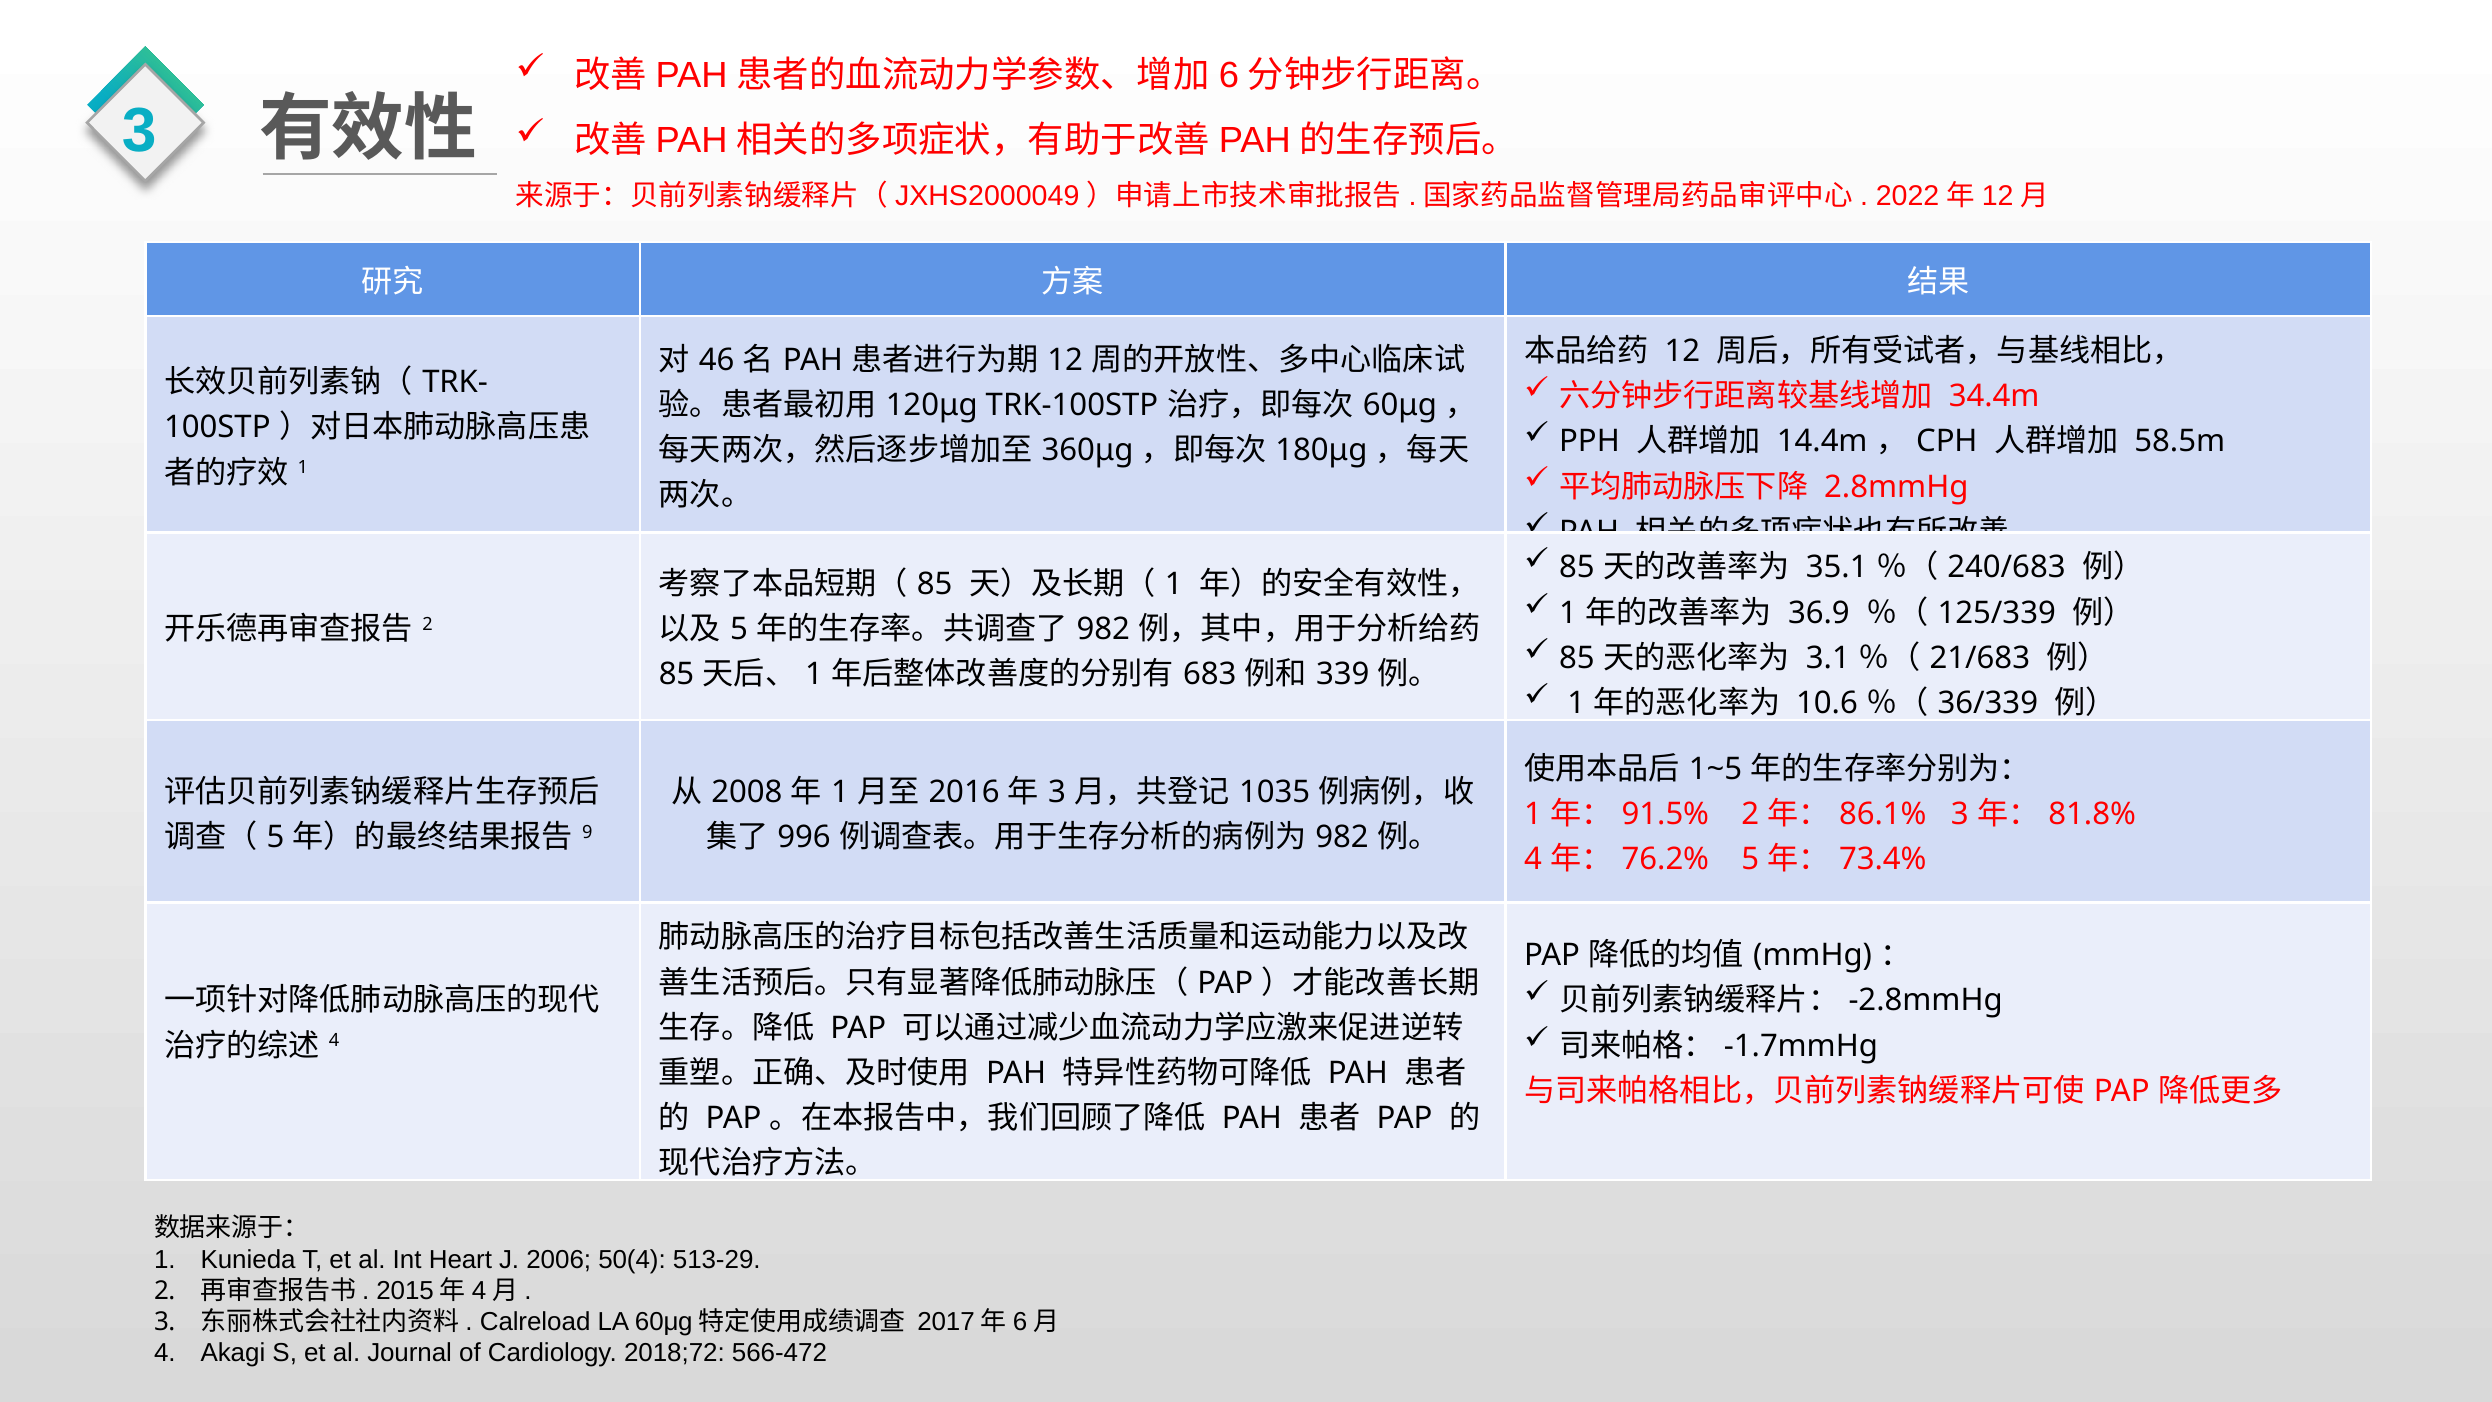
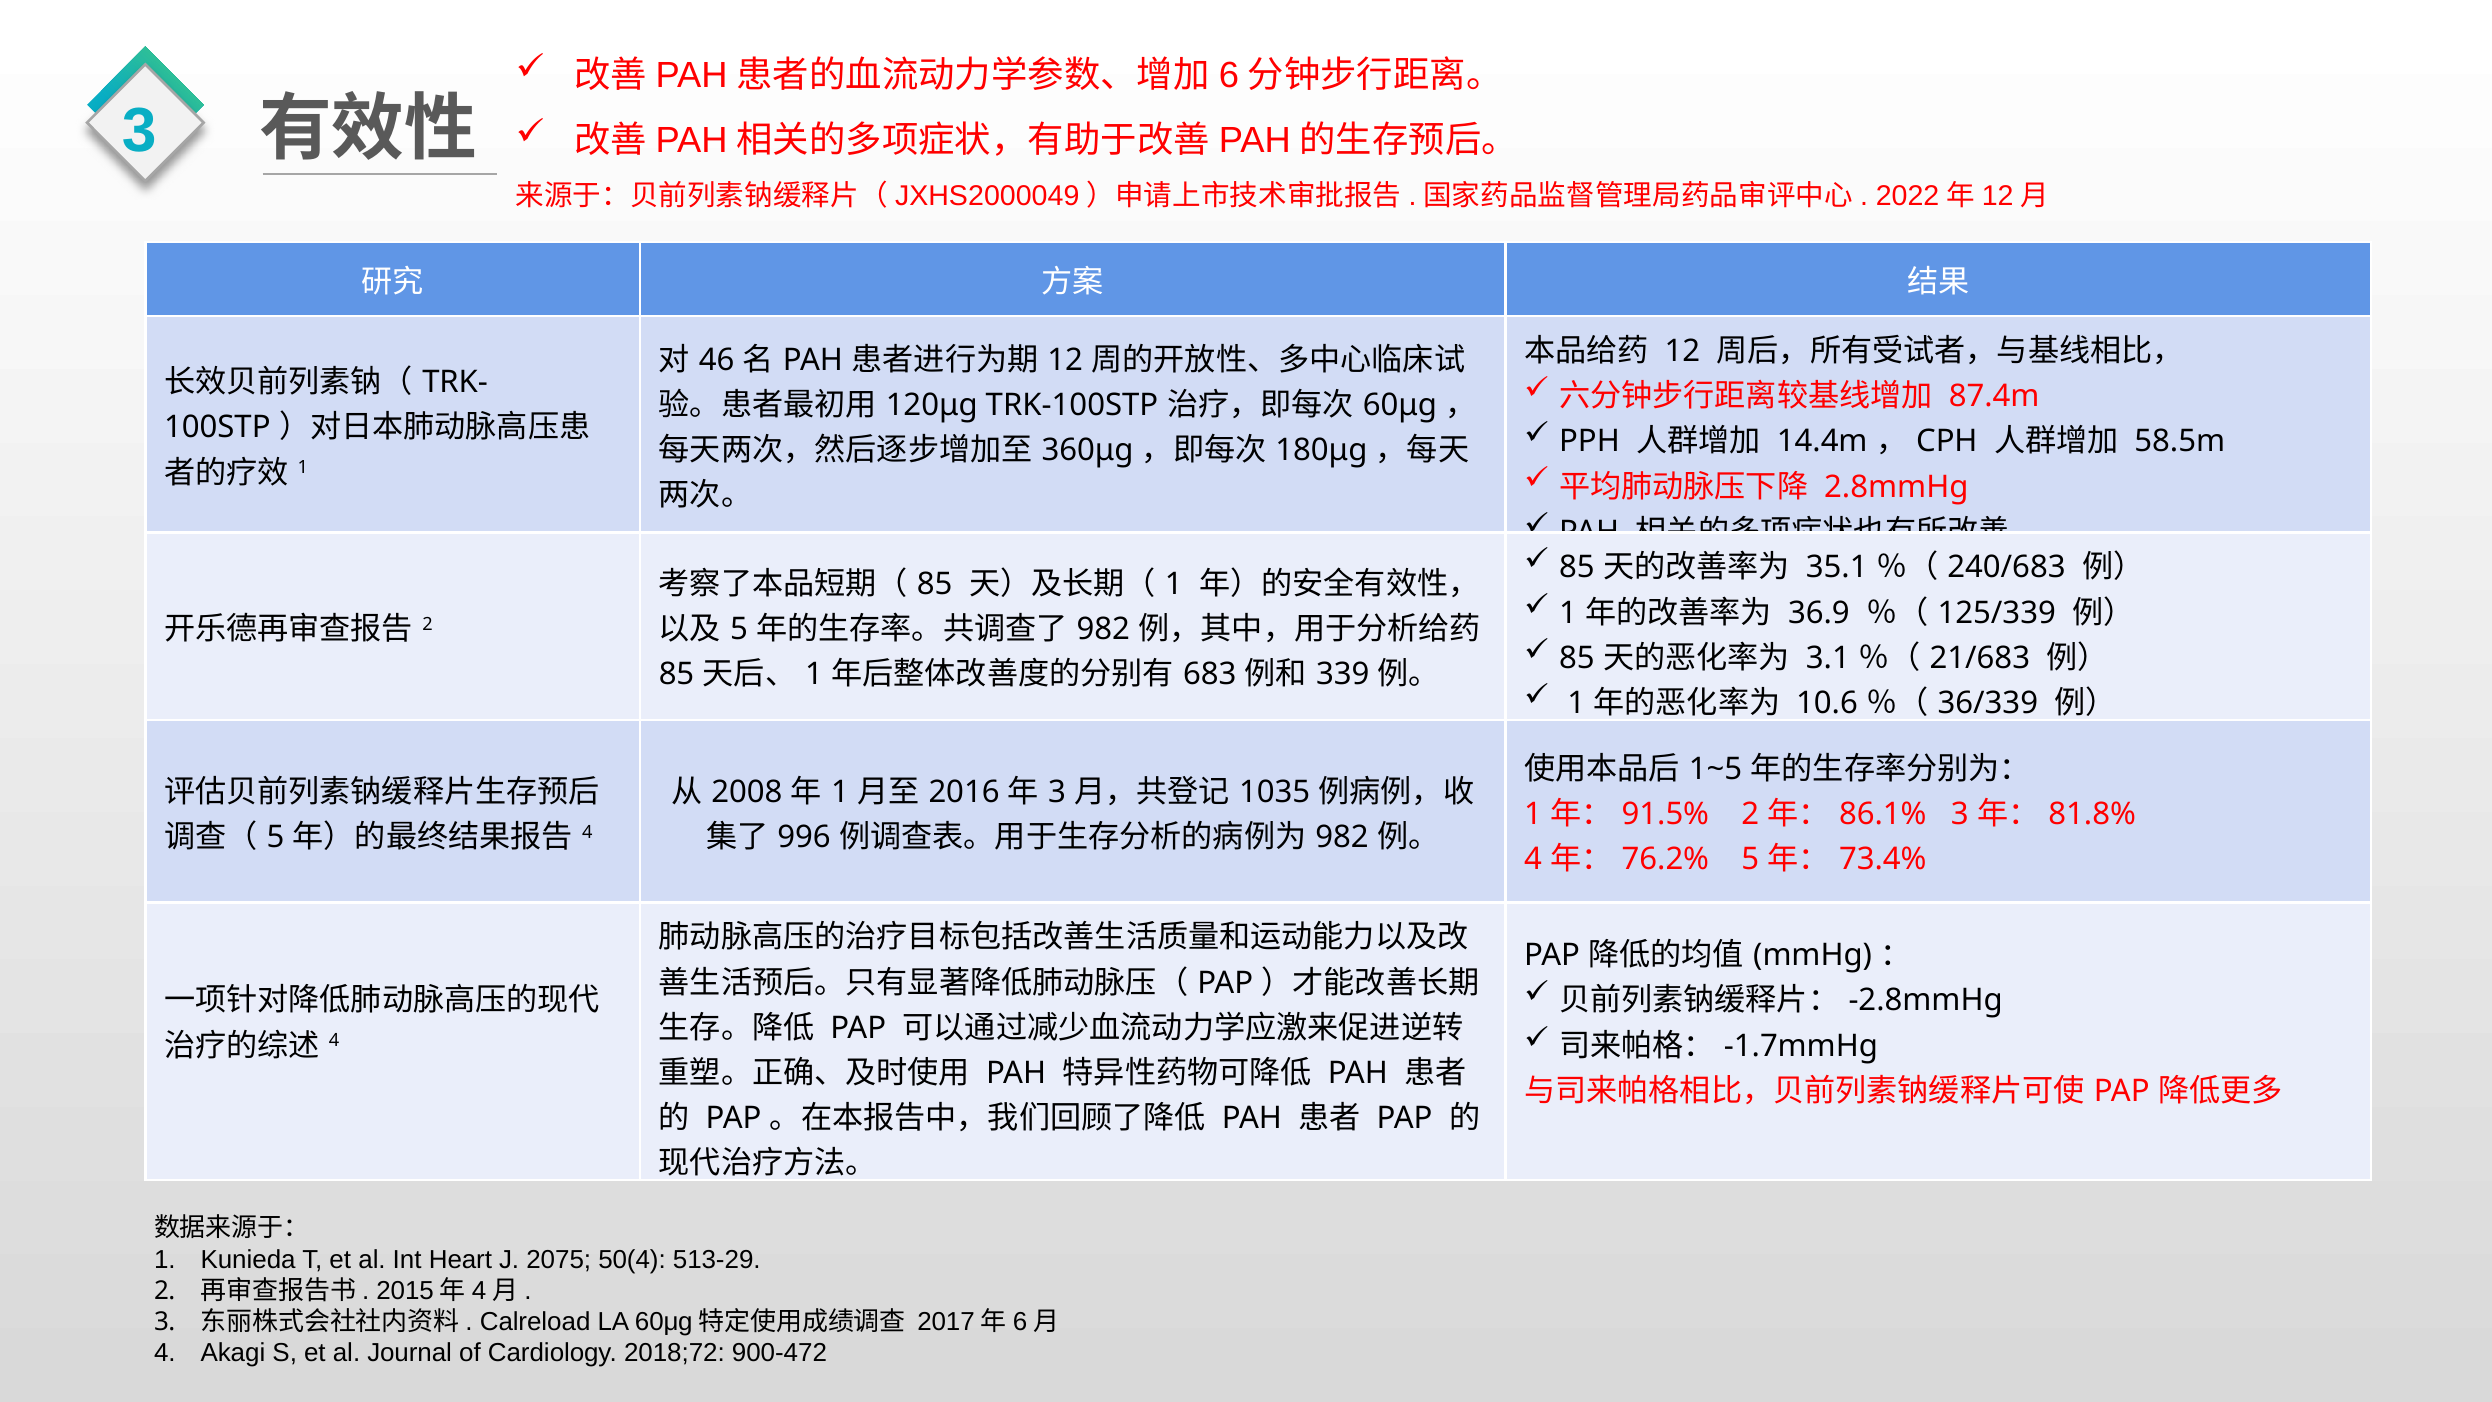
34.4m: 34.4m -> 87.4m (1994, 396)
9: 9 -> 4 (587, 832)
2006: 2006 -> 2075 (559, 1259)
566-472: 566-472 -> 900-472 (779, 1353)
